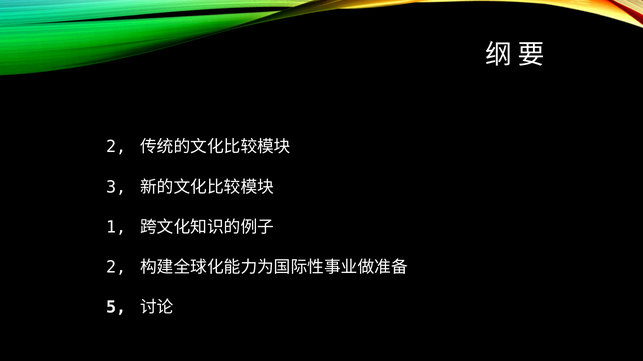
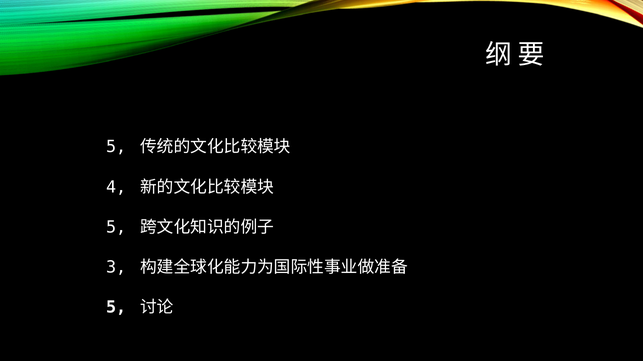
2: 2 -> 5 (116, 147)
3: 3 -> 4 (116, 187)
1: 1 -> 5 (116, 228)
2: 2 -> 3 (116, 268)
